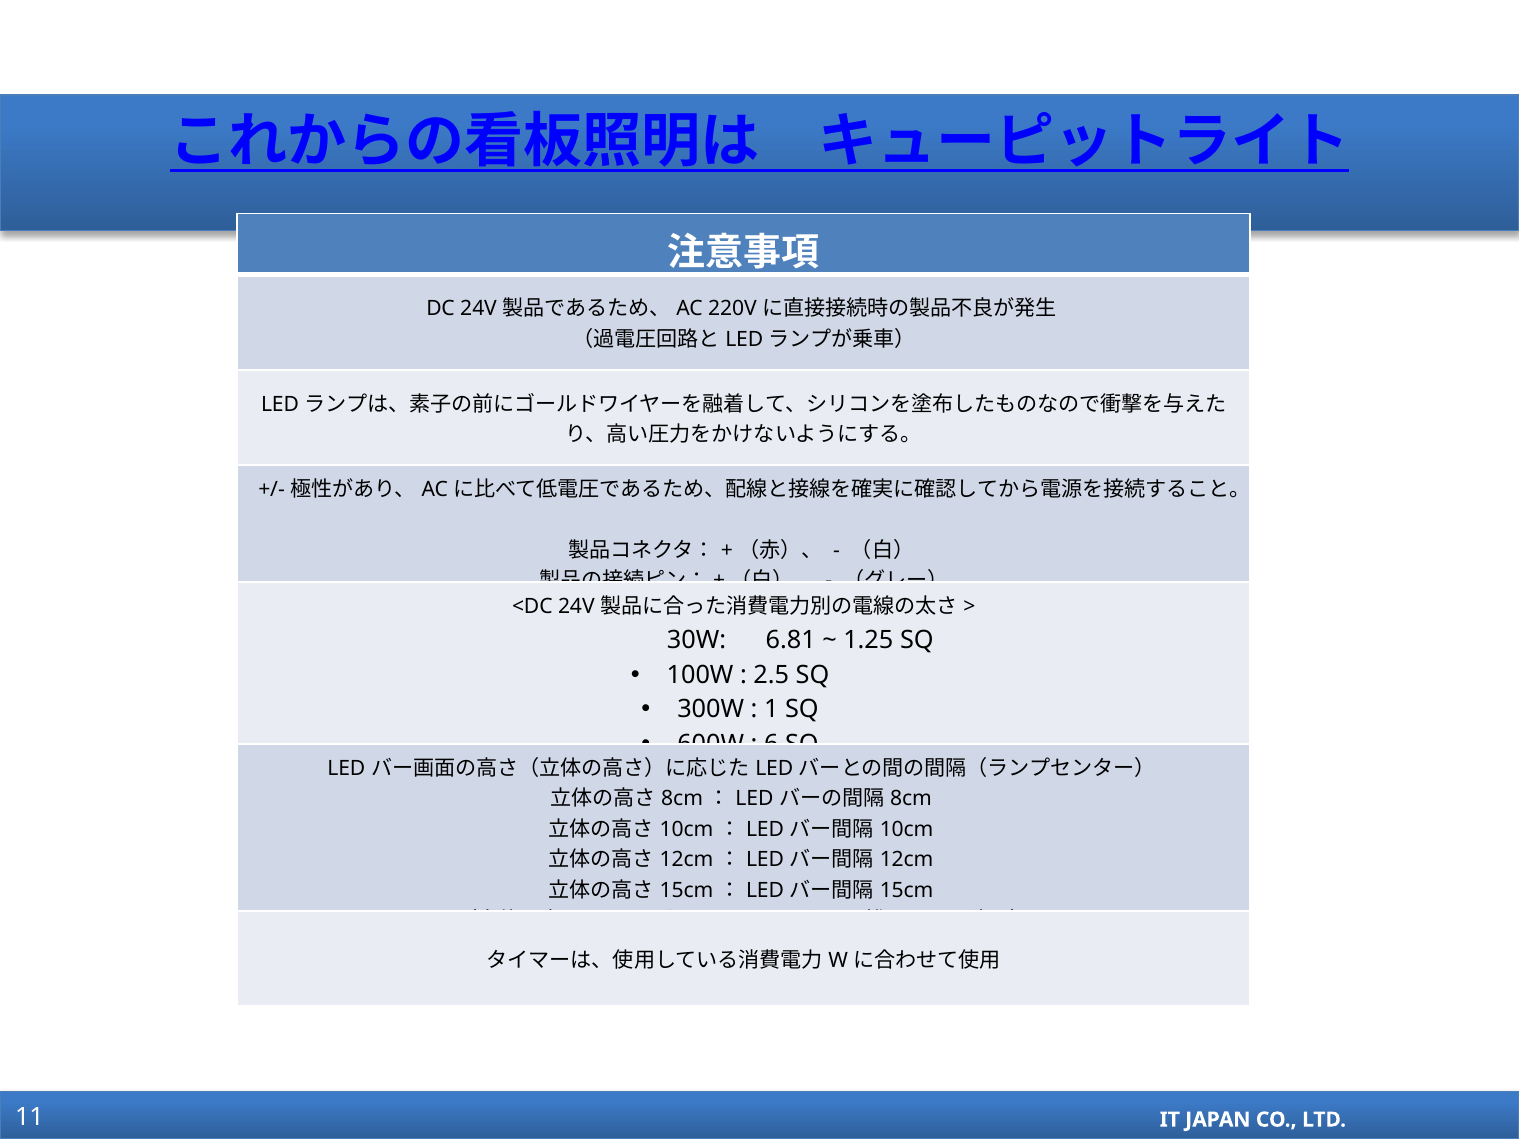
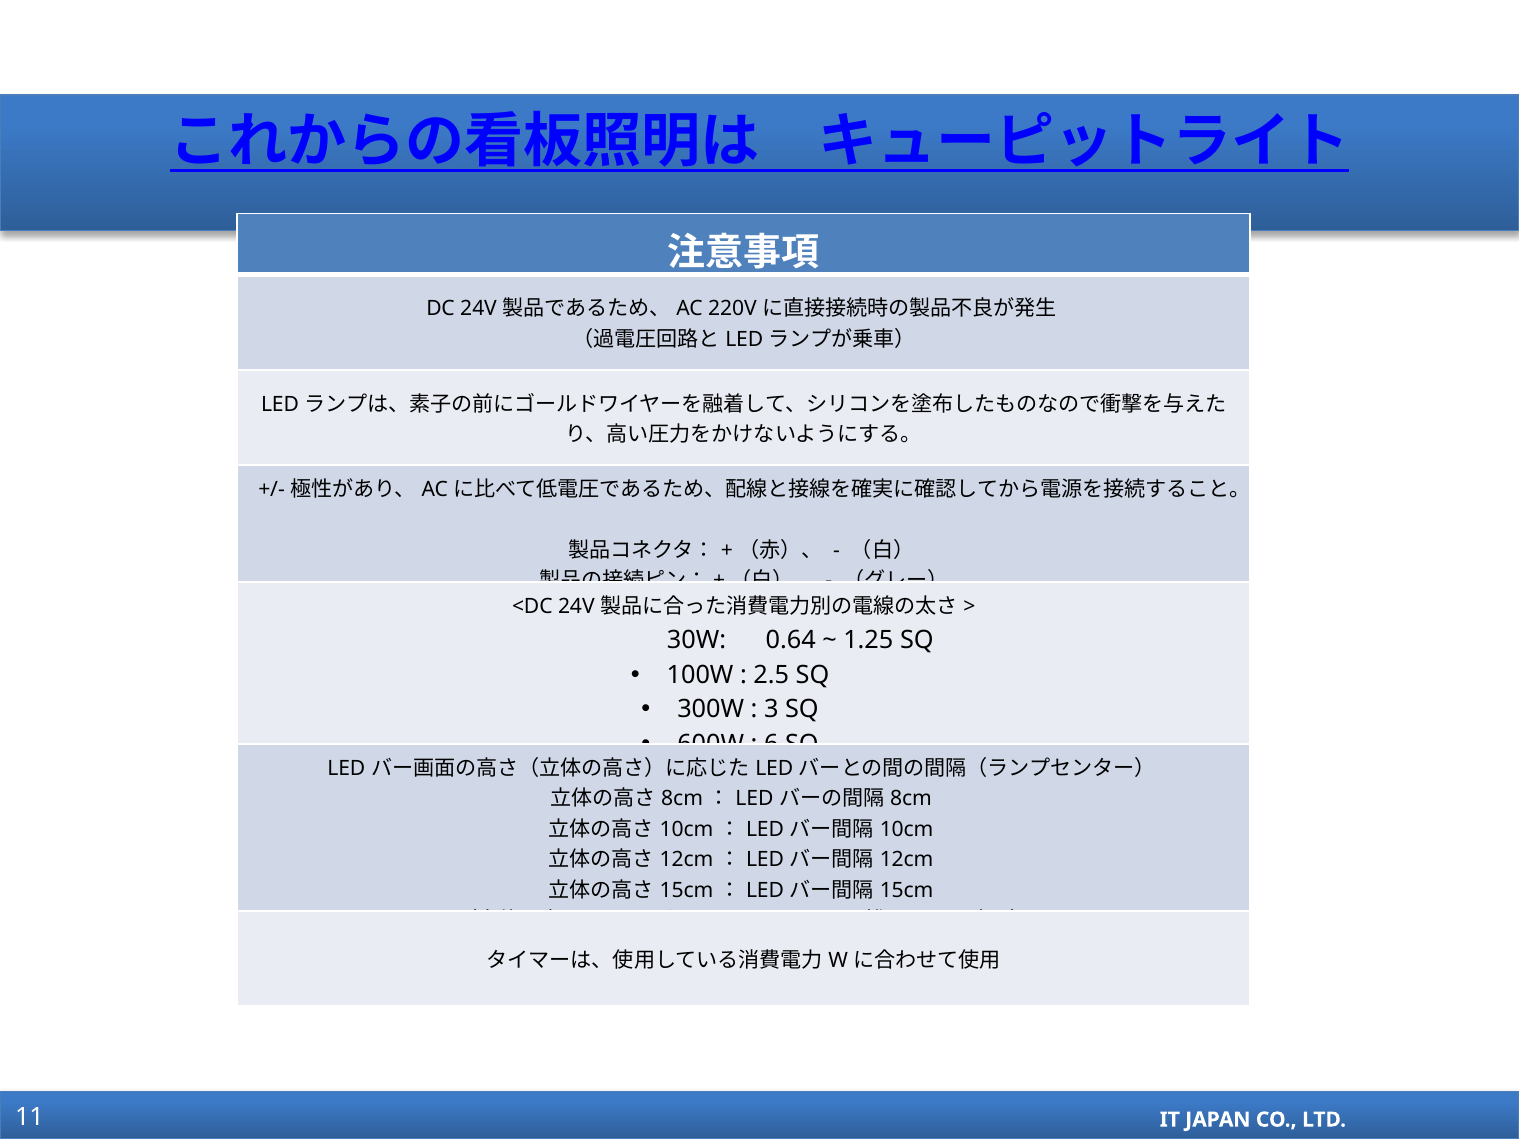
6.81: 6.81 -> 0.64 (791, 641)
1: 1 -> 3 (771, 710)
